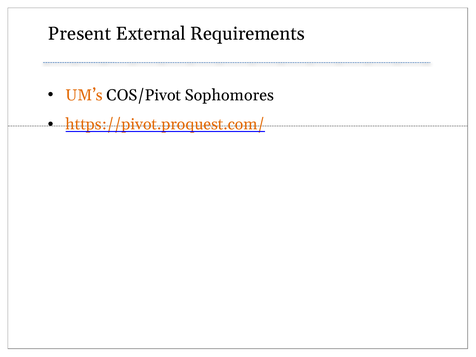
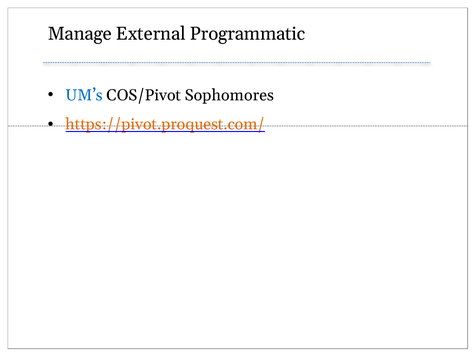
Present: Present -> Manage (80, 34)
Requirements: Requirements -> Programmatic (247, 34)
UM’s colour: orange -> blue (84, 95)
